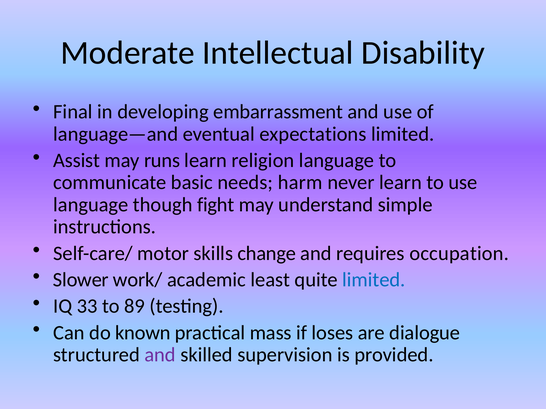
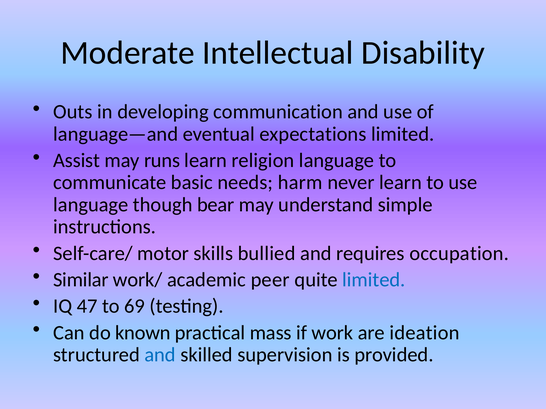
Final: Final -> Outs (73, 112)
embarrassment: embarrassment -> communication (278, 112)
fight: fight -> bear (216, 205)
change: change -> bullied (267, 254)
Slower: Slower -> Similar (81, 280)
least: least -> peer (270, 280)
33: 33 -> 47 (87, 307)
89: 89 -> 69 (135, 307)
loses: loses -> work (332, 333)
dialogue: dialogue -> ideation (425, 333)
and colour: purple -> blue (160, 355)
